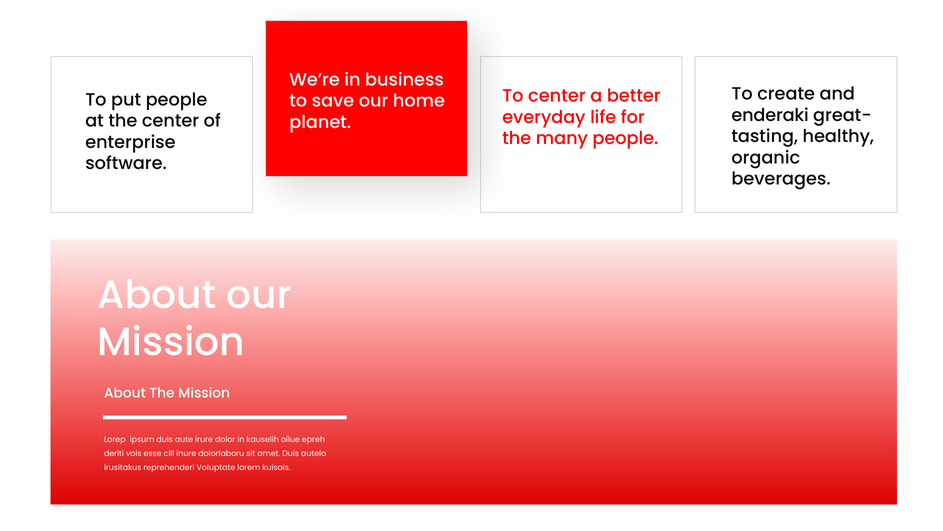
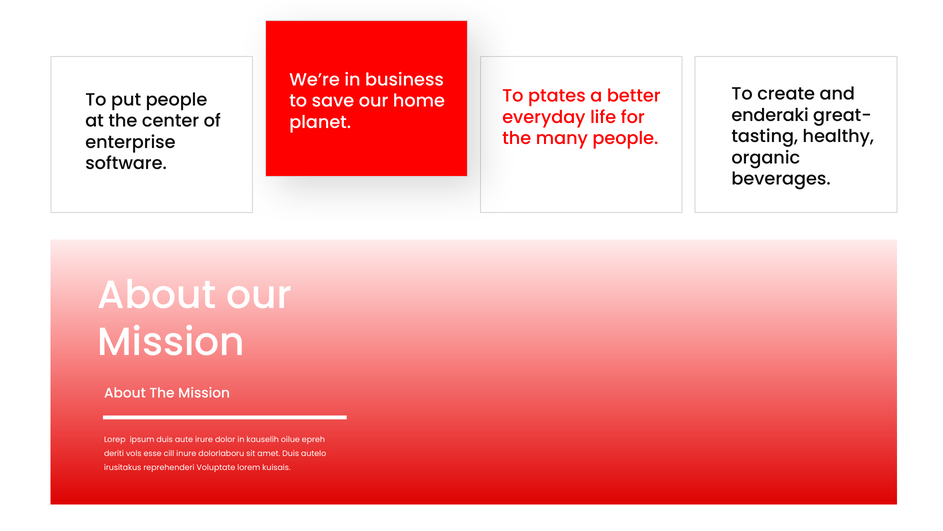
To center: center -> ptates (557, 96)
